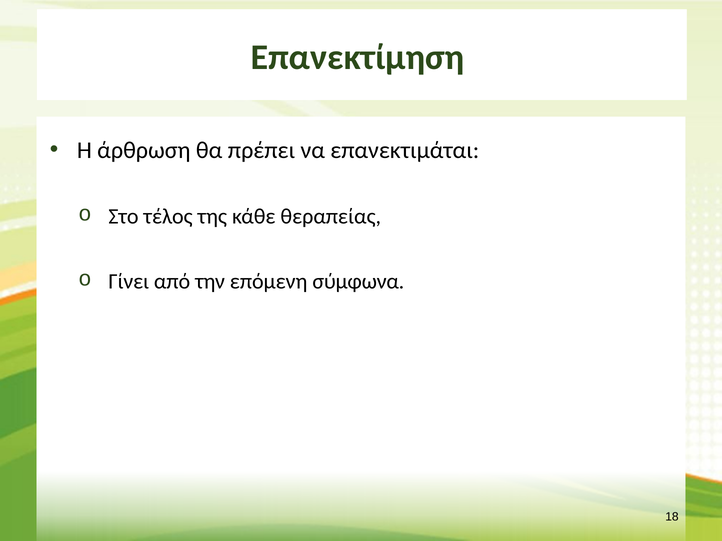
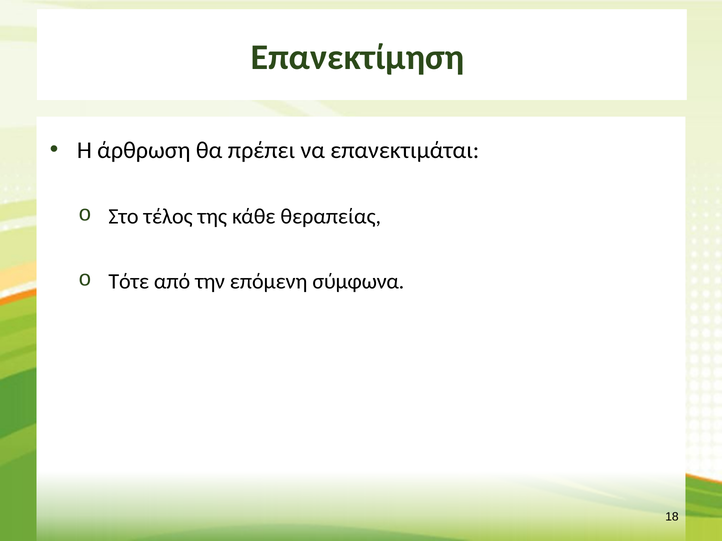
Γίνει: Γίνει -> Τότε (129, 282)
